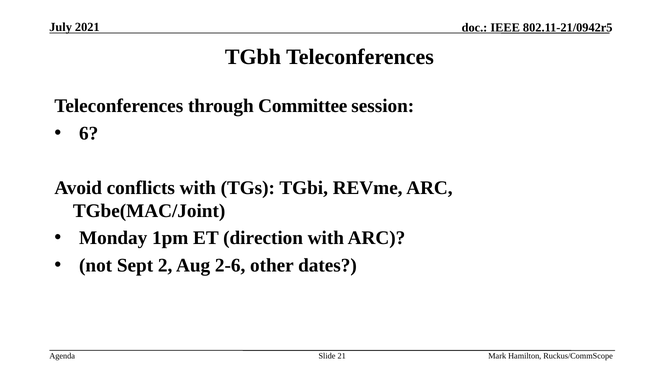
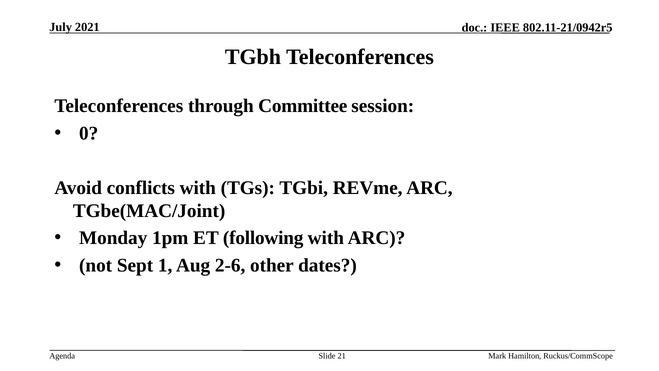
6: 6 -> 0 (89, 133)
direction: direction -> following (263, 238)
2: 2 -> 1 (165, 265)
